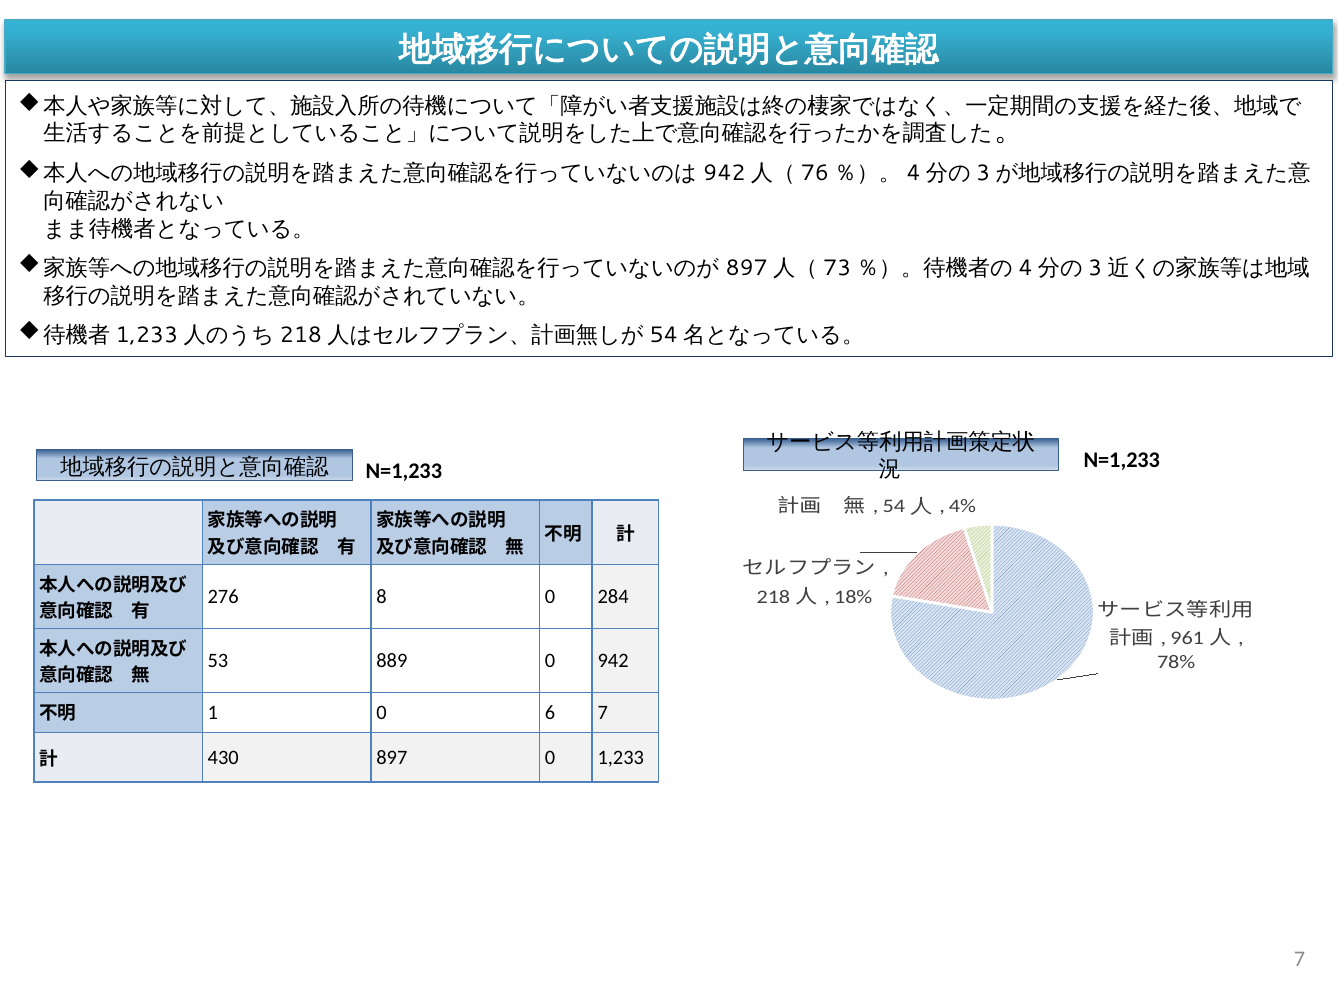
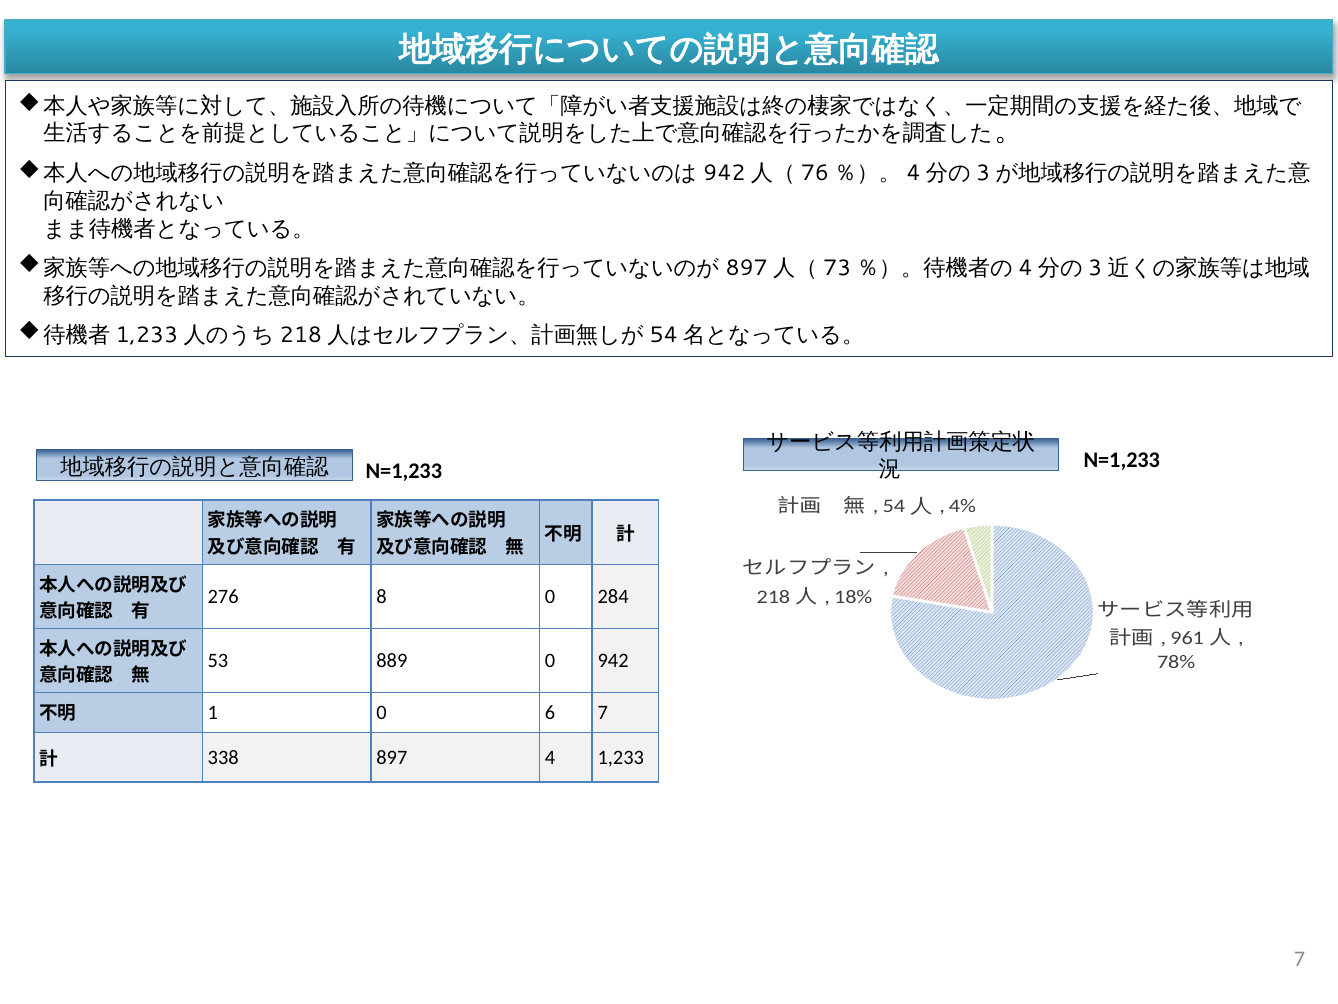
430: 430 -> 338 (223, 757)
897 0: 0 -> 4 (550, 757)
